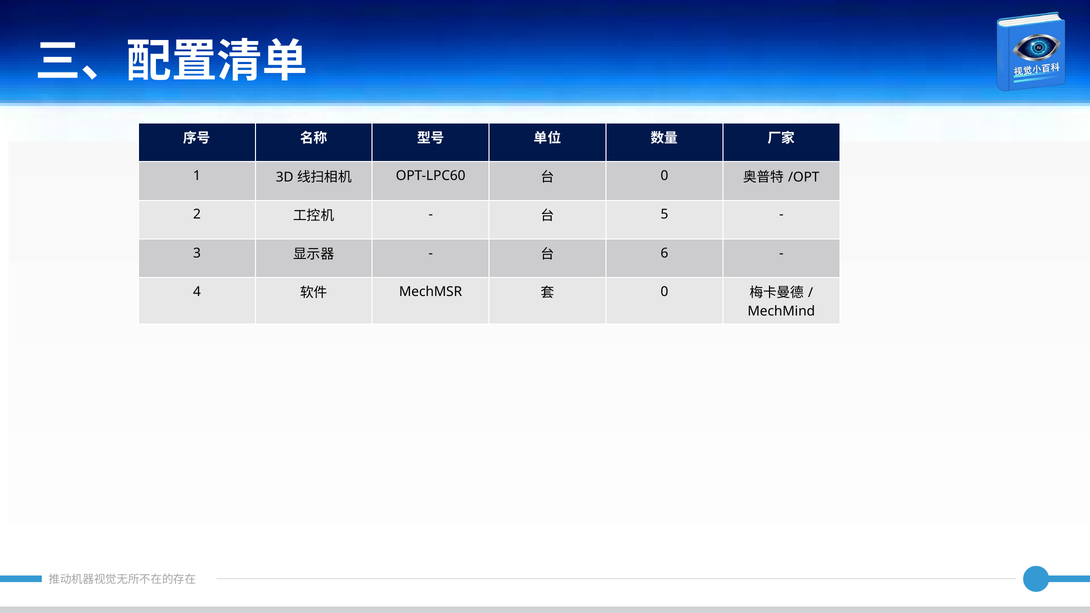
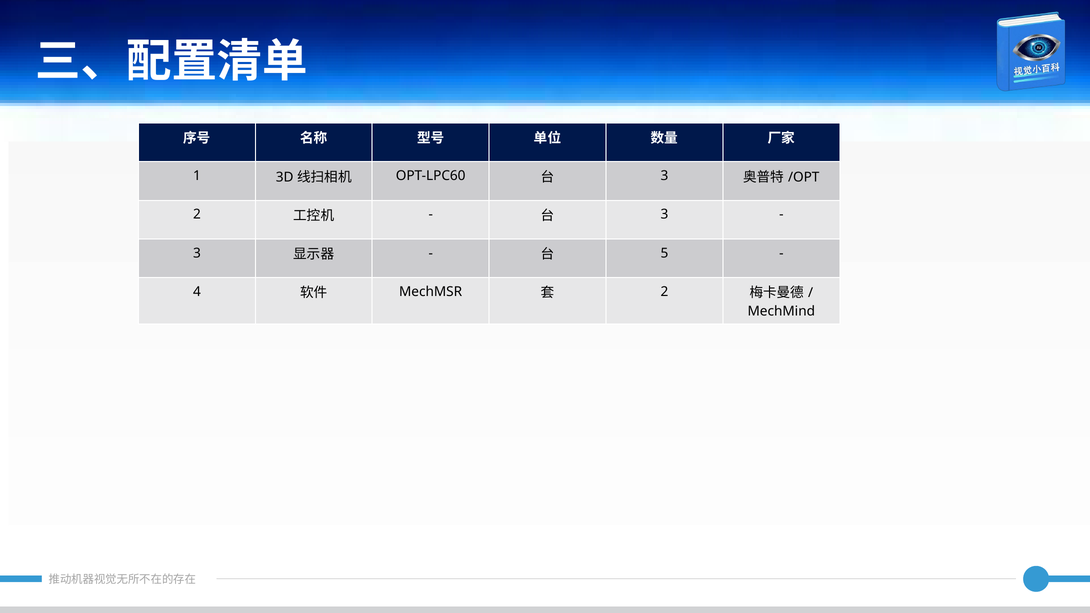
0: 0 -> 3 (664, 176)
5: 5 -> 3 (664, 215)
6: 6 -> 5 (664, 253)
0: 0 -> 2 (664, 292)
